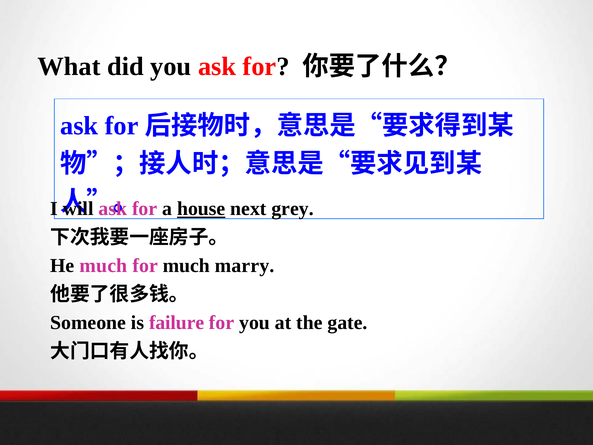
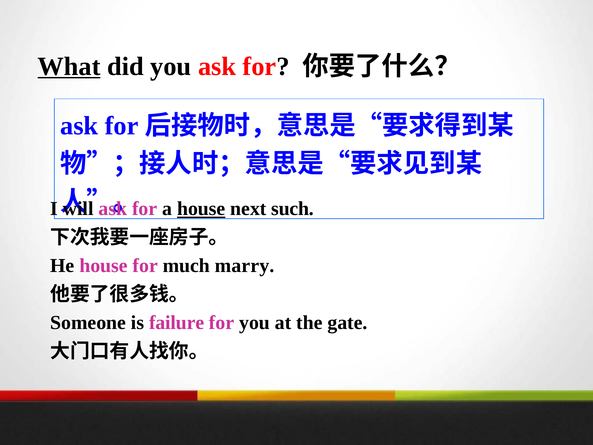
What underline: none -> present (69, 66)
grey: grey -> such (293, 209)
He much: much -> house (104, 266)
